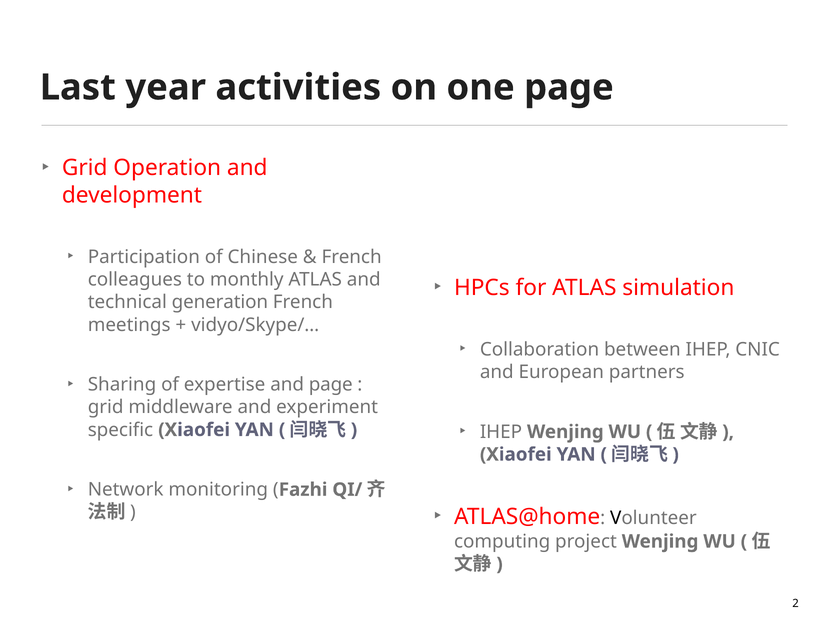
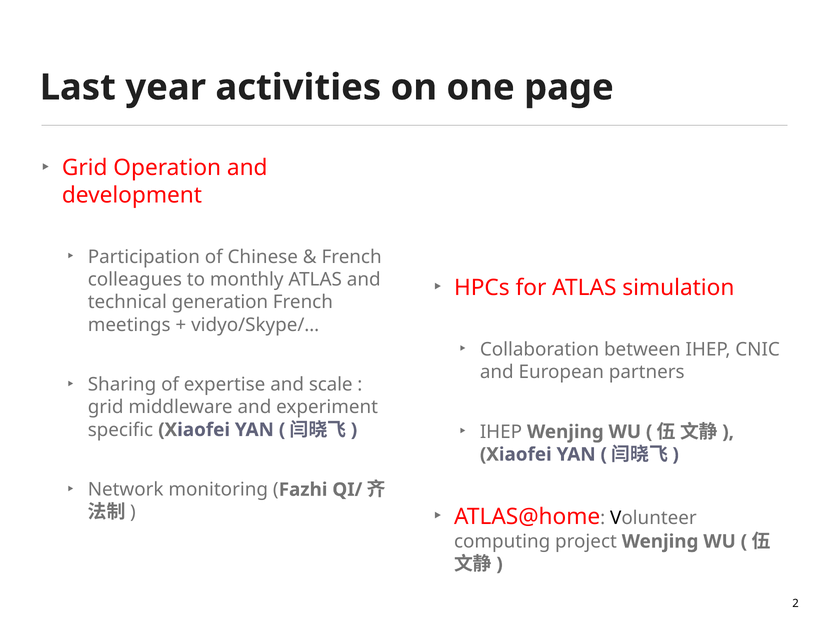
and page: page -> scale (331, 385)
